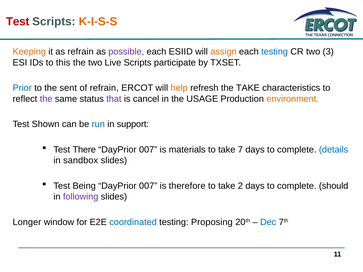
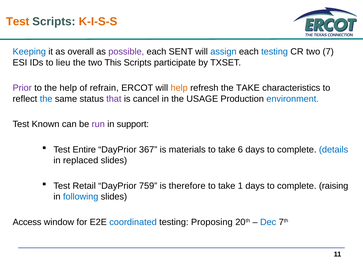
Test colour: red -> orange (18, 21)
Keeping colour: orange -> blue (29, 52)
as refrain: refrain -> overall (81, 52)
ESIID: ESIID -> SENT (181, 52)
assign colour: orange -> blue (223, 52)
3: 3 -> 7 (328, 52)
this: this -> lieu (63, 63)
Live: Live -> This (113, 63)
Prior colour: blue -> purple (22, 88)
the sent: sent -> help (68, 88)
the colour: purple -> blue (46, 99)
environment colour: orange -> blue (293, 99)
Shown: Shown -> Known (46, 124)
run colour: blue -> purple (98, 124)
There: There -> Entire (84, 150)
007: 007 -> 367 (148, 150)
7: 7 -> 6 (240, 150)
sandbox: sandbox -> replaced (81, 161)
Being: Being -> Retail (84, 186)
007: 007 -> 759 (148, 186)
2: 2 -> 1 (240, 186)
should: should -> raising (334, 186)
following colour: purple -> blue (81, 197)
Longer: Longer -> Access (27, 222)
